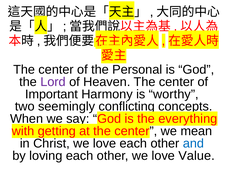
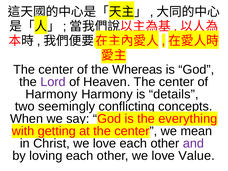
Personal: Personal -> Whereas (137, 70)
Important: Important -> Harmony (51, 94)
worthy: worthy -> details (174, 94)
and colour: blue -> purple (193, 143)
